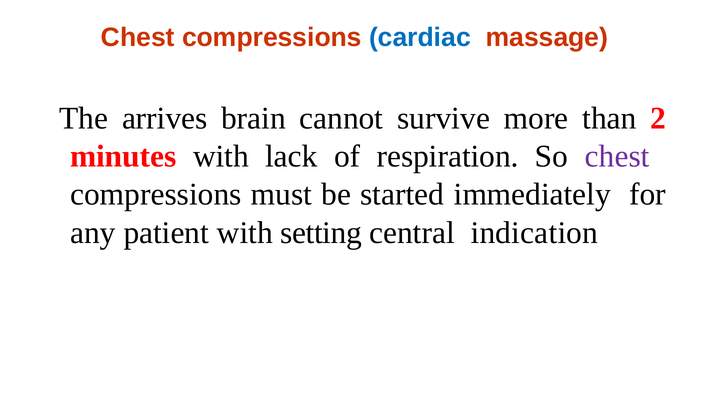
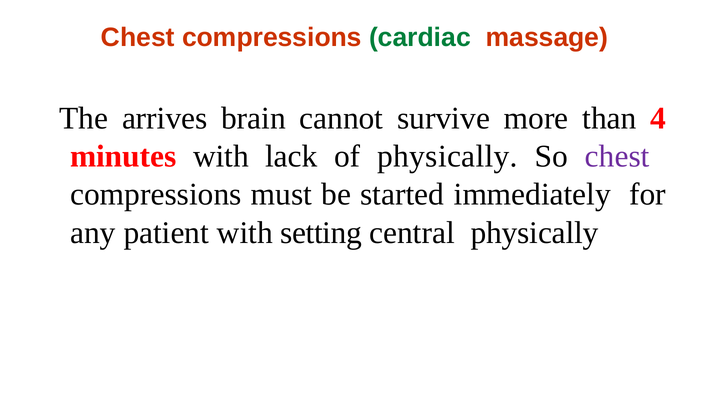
cardiac colour: blue -> green (420, 37)
2: 2 -> 4 (658, 118)
of respiration: respiration -> physically (447, 156)
central indication: indication -> physically (535, 233)
